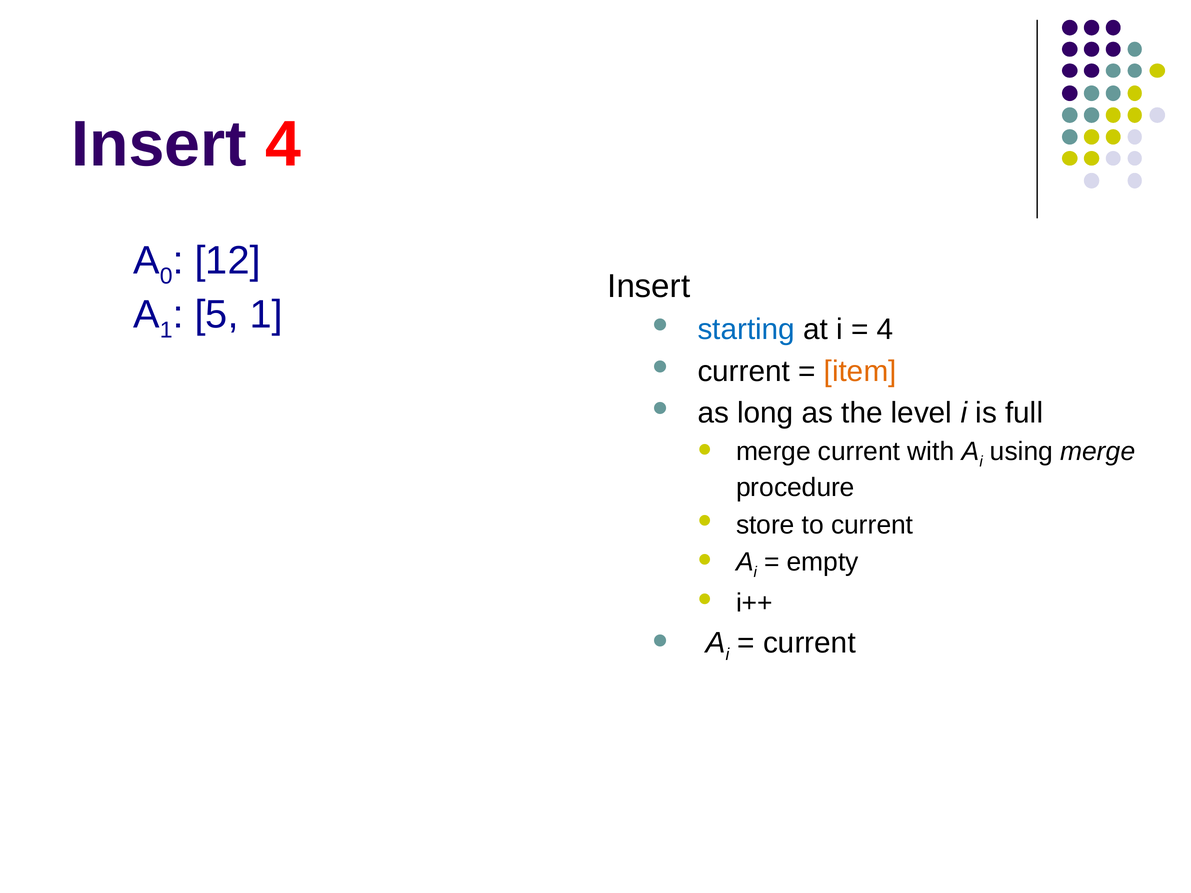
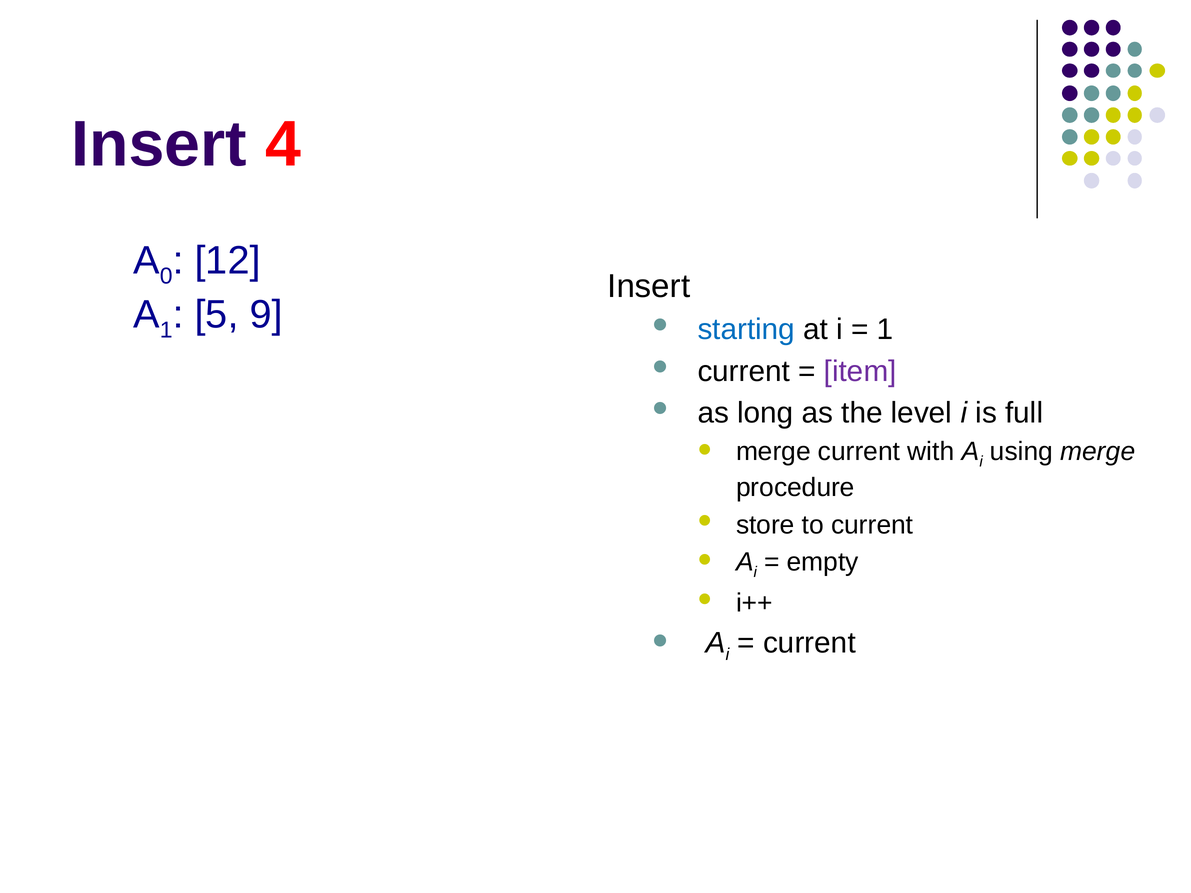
5 1: 1 -> 9 (266, 315)
4: 4 -> 1 (885, 330)
item colour: orange -> purple (860, 371)
